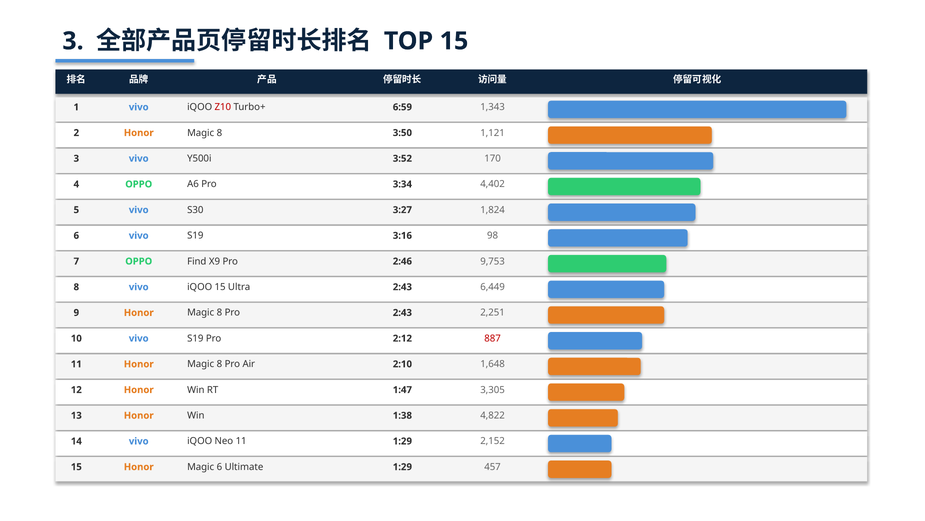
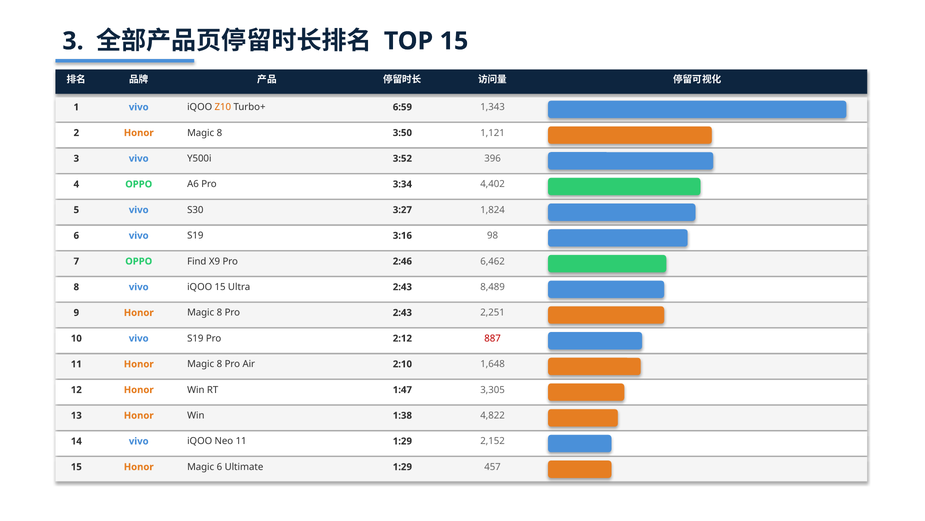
Z10 colour: red -> orange (223, 107)
170: 170 -> 396 (493, 158)
9,753: 9,753 -> 6,462 (493, 261)
6,449: 6,449 -> 8,489 (493, 287)
